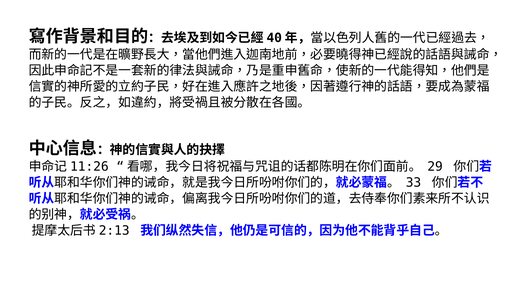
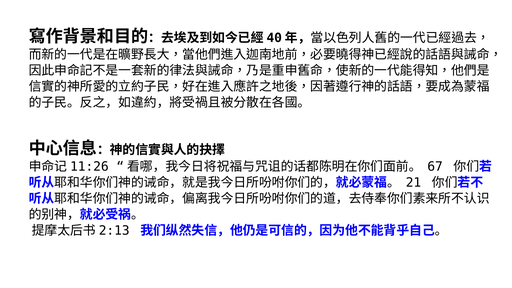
29: 29 -> 67 (435, 167)
33: 33 -> 21 (413, 183)
